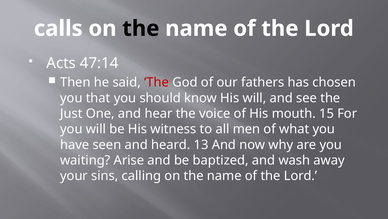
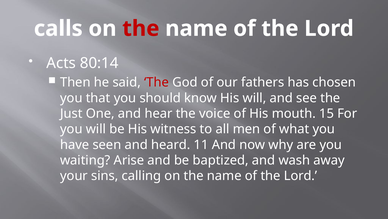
the colour: black -> red (141, 28)
47:14: 47:14 -> 80:14 (99, 63)
13: 13 -> 11 (201, 144)
